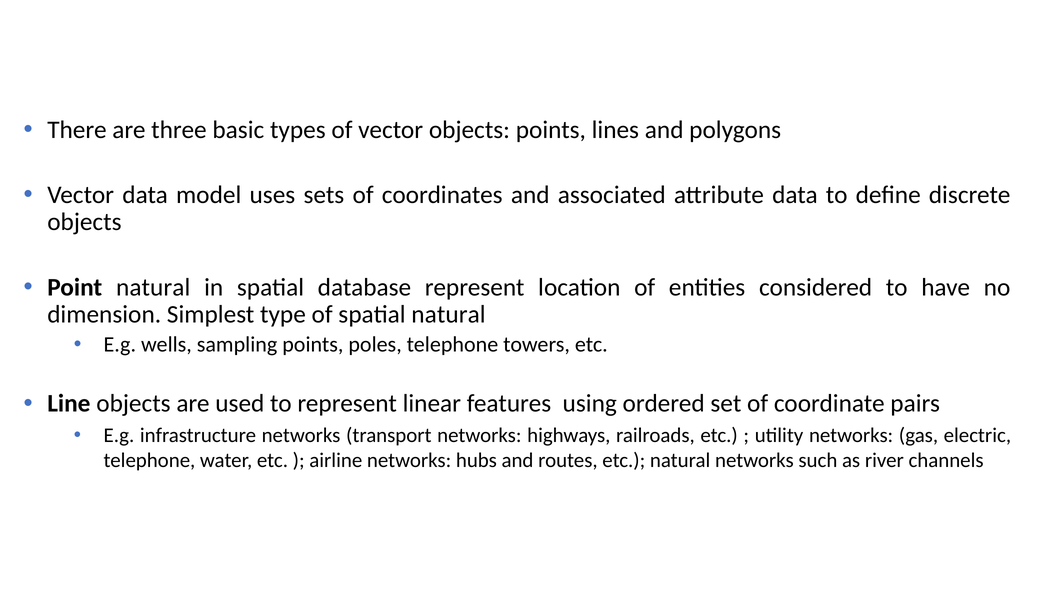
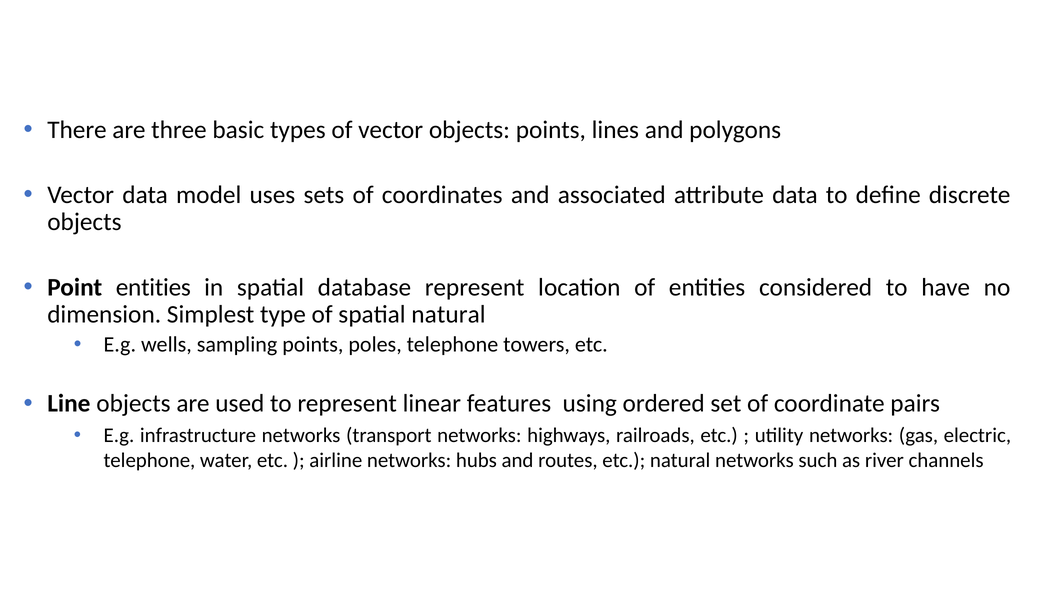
Point natural: natural -> entities (153, 288)
